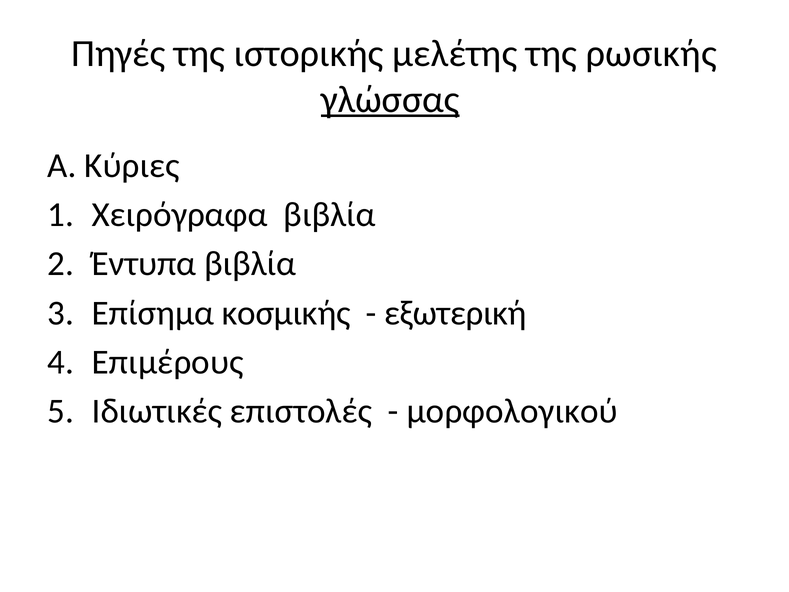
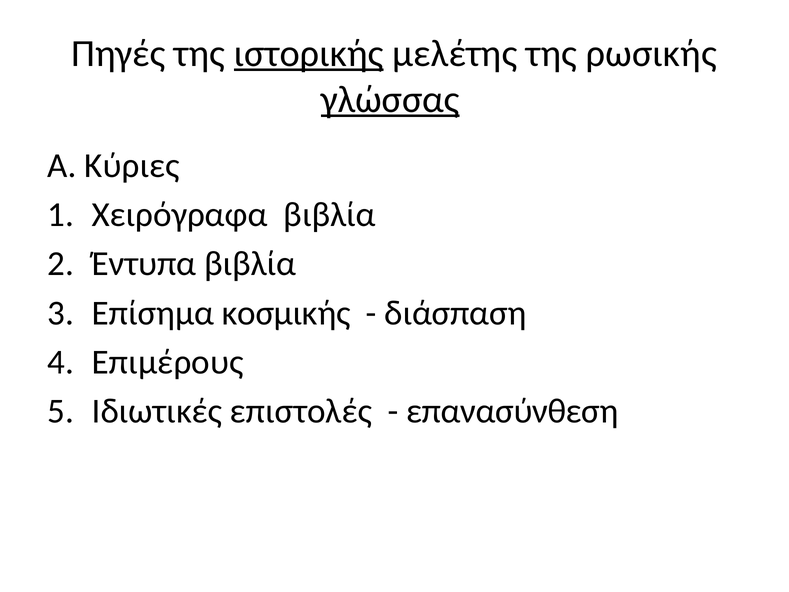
ιστορικής underline: none -> present (309, 53)
εξωτερική: εξωτερική -> διάσπαση (455, 313)
μορφολογικού: μορφολογικού -> επανασύνθεση (512, 411)
